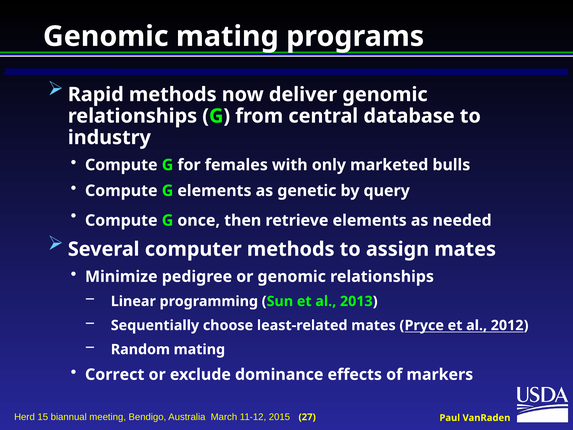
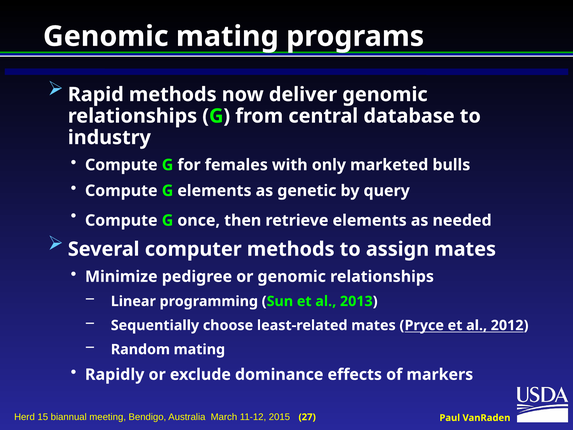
Correct: Correct -> Rapidly (115, 374)
